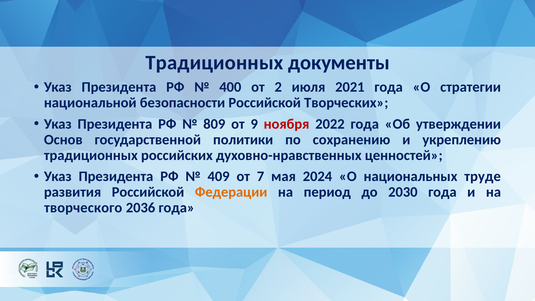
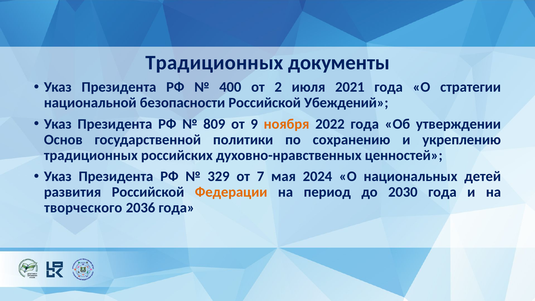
Творческих: Творческих -> Убеждений (346, 103)
ноября colour: red -> orange (287, 124)
409: 409 -> 329 (219, 176)
труде: труде -> детей (483, 176)
